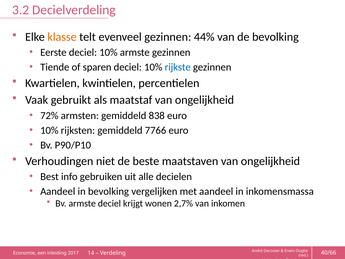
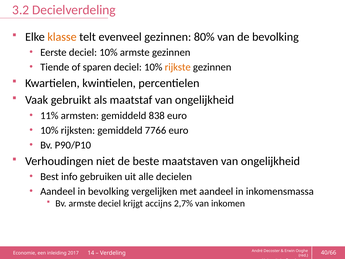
44%: 44% -> 80% (204, 37)
rijkste colour: blue -> orange (178, 67)
72%: 72% -> 11% (49, 115)
wonen: wonen -> accijns (158, 203)
